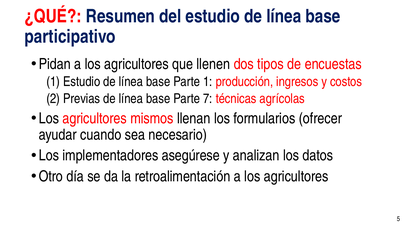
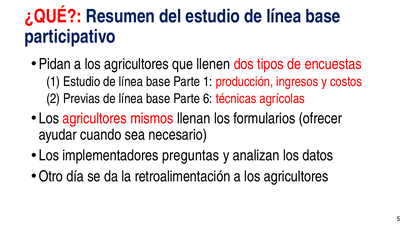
7: 7 -> 6 (208, 99)
asegúrese: asegúrese -> preguntas (191, 156)
